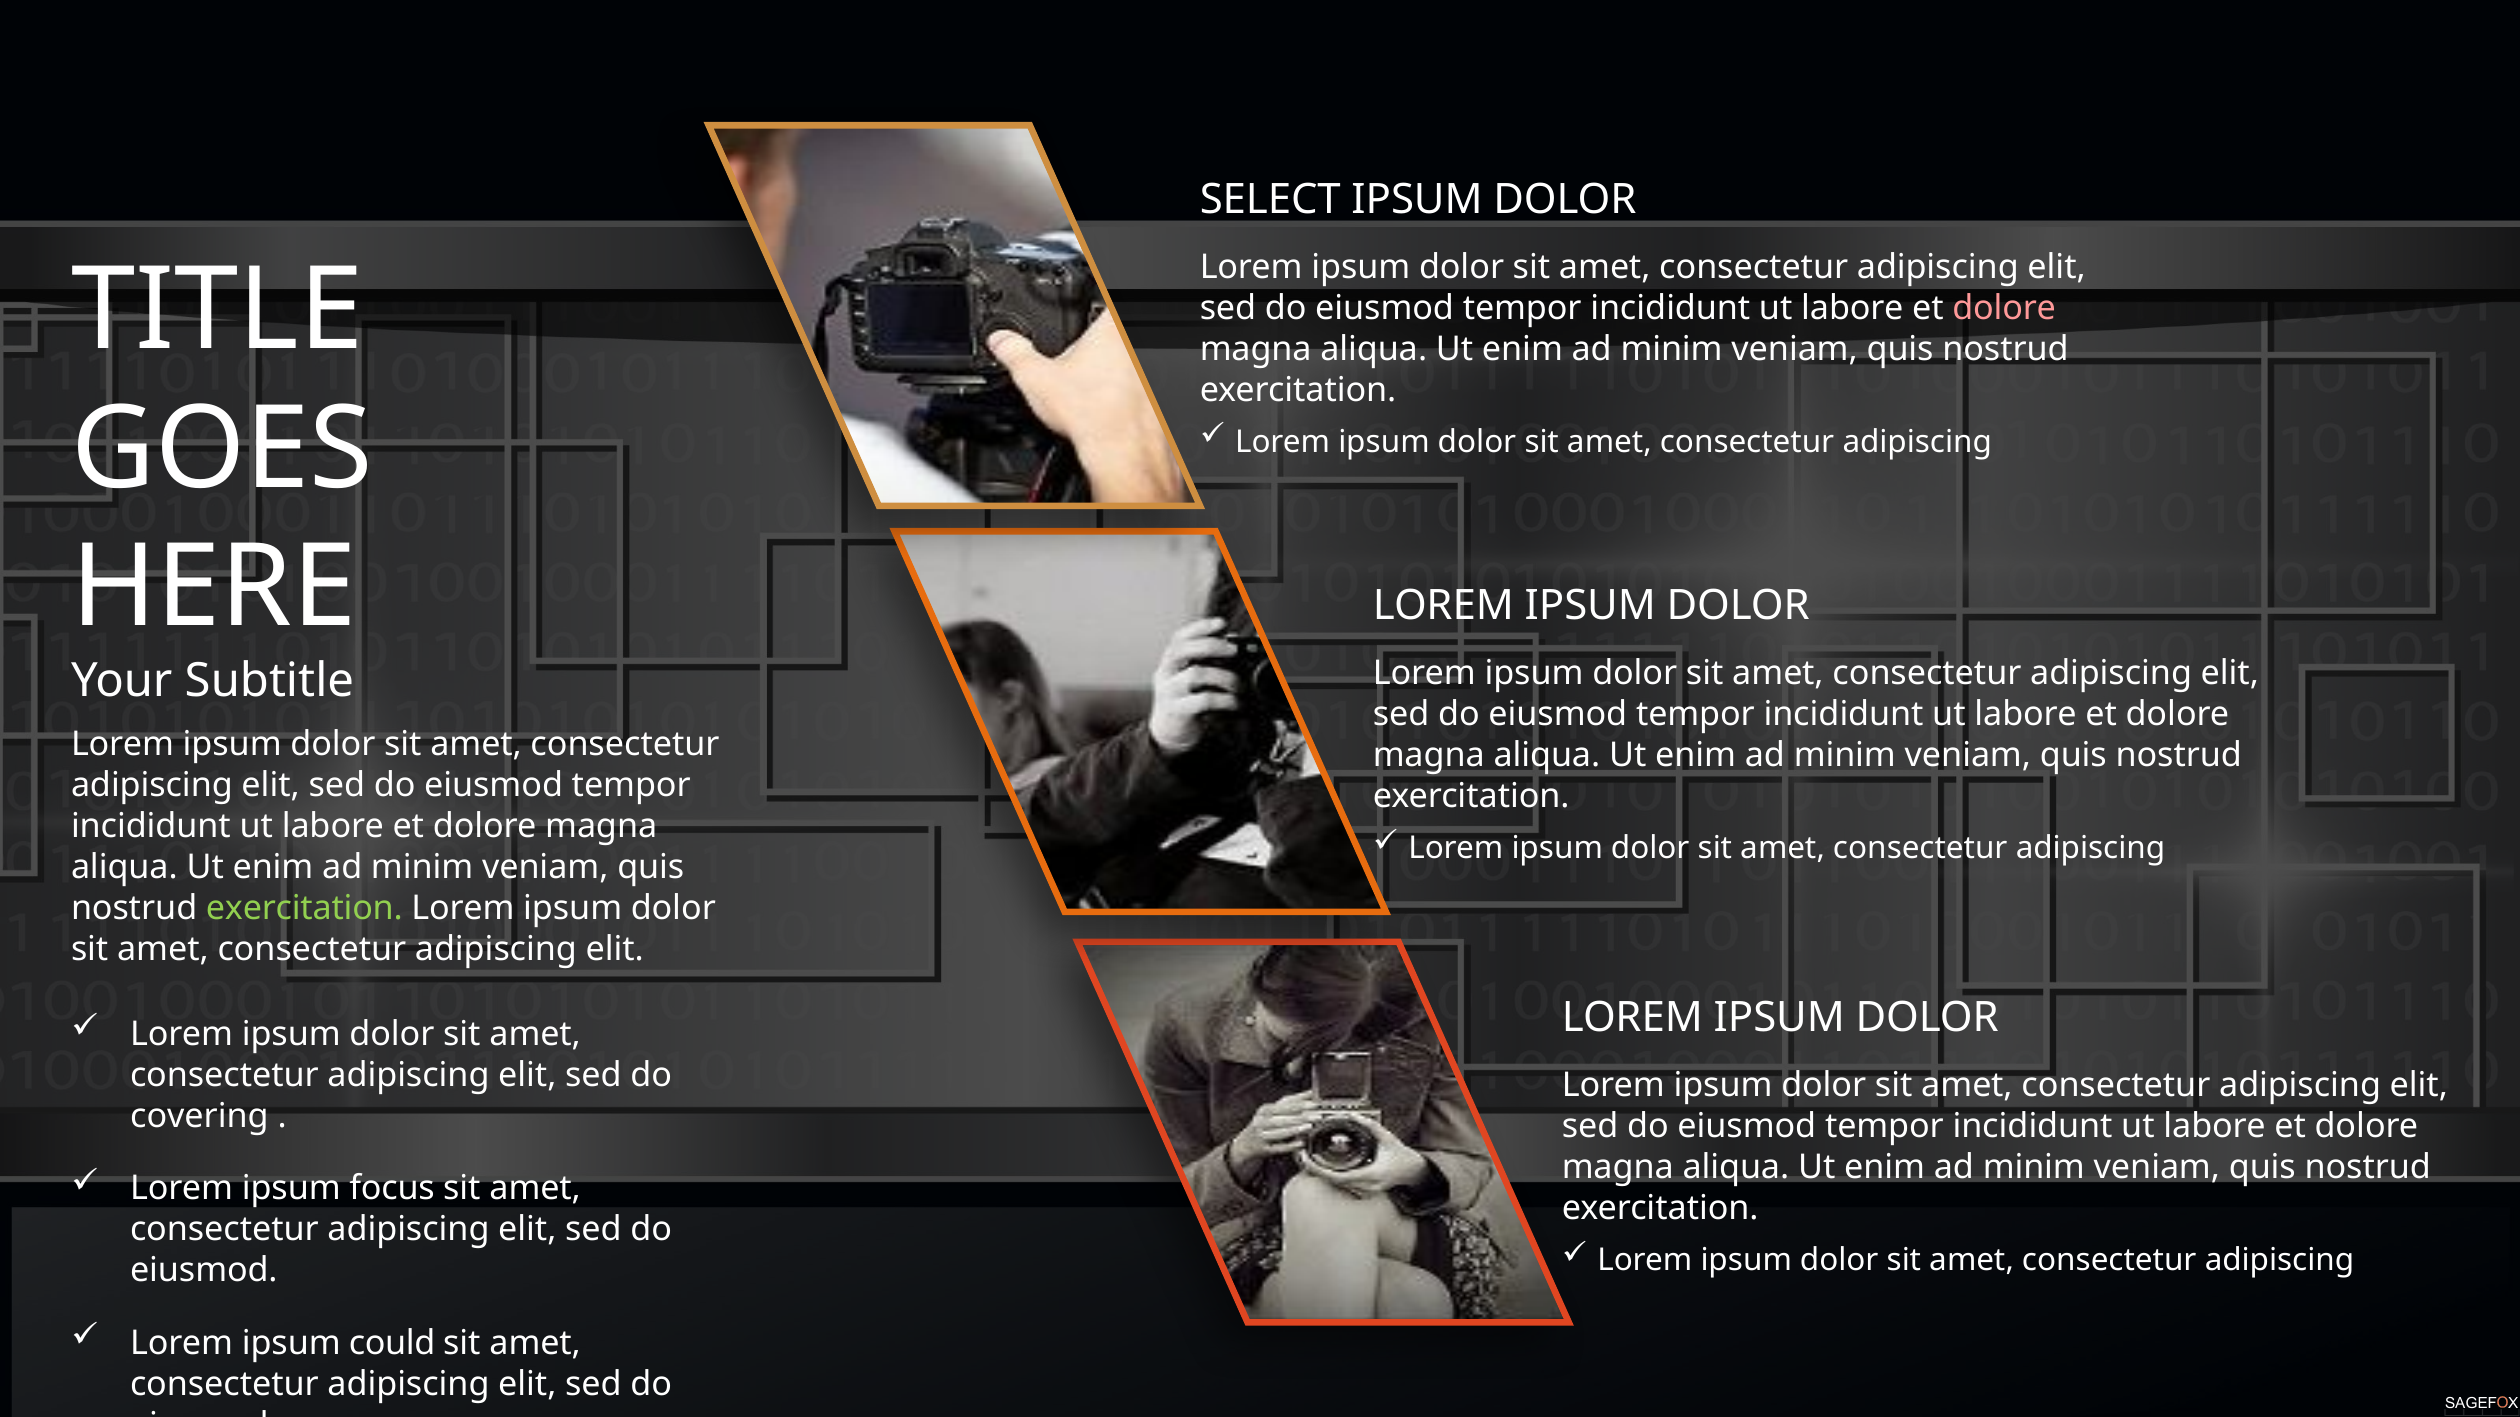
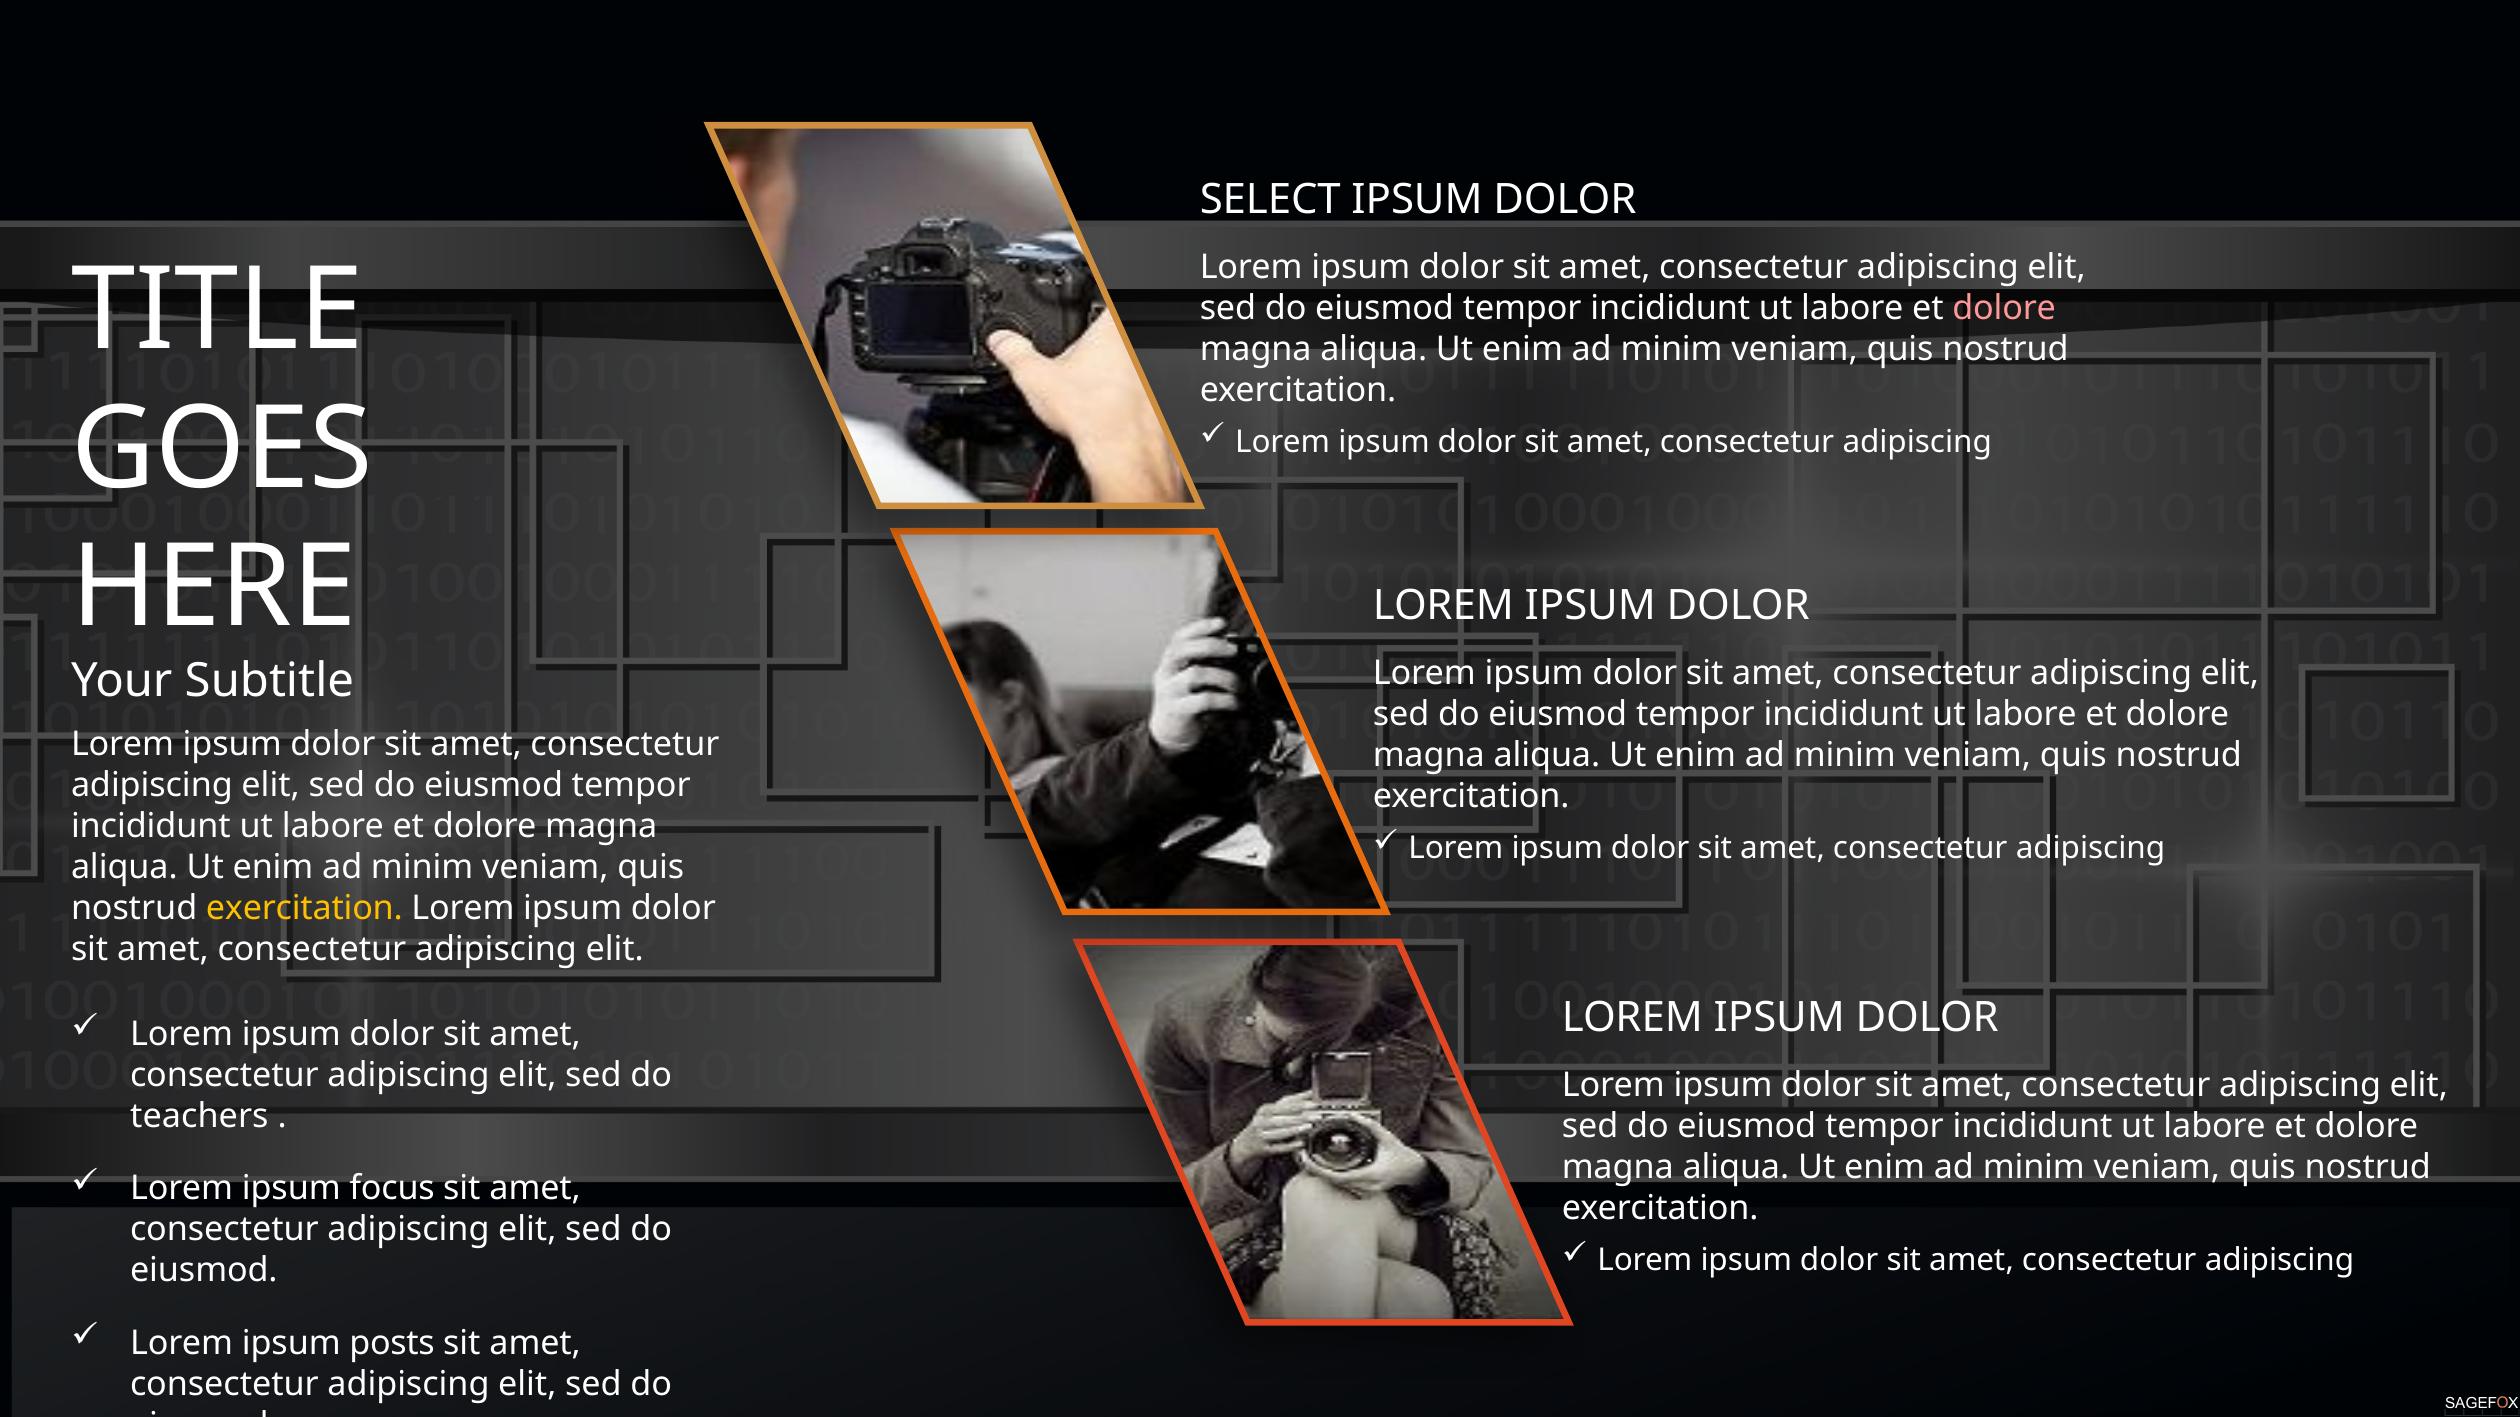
exercitation colour: light green -> yellow (304, 908)
covering: covering -> teachers (199, 1117)
could: could -> posts (392, 1344)
